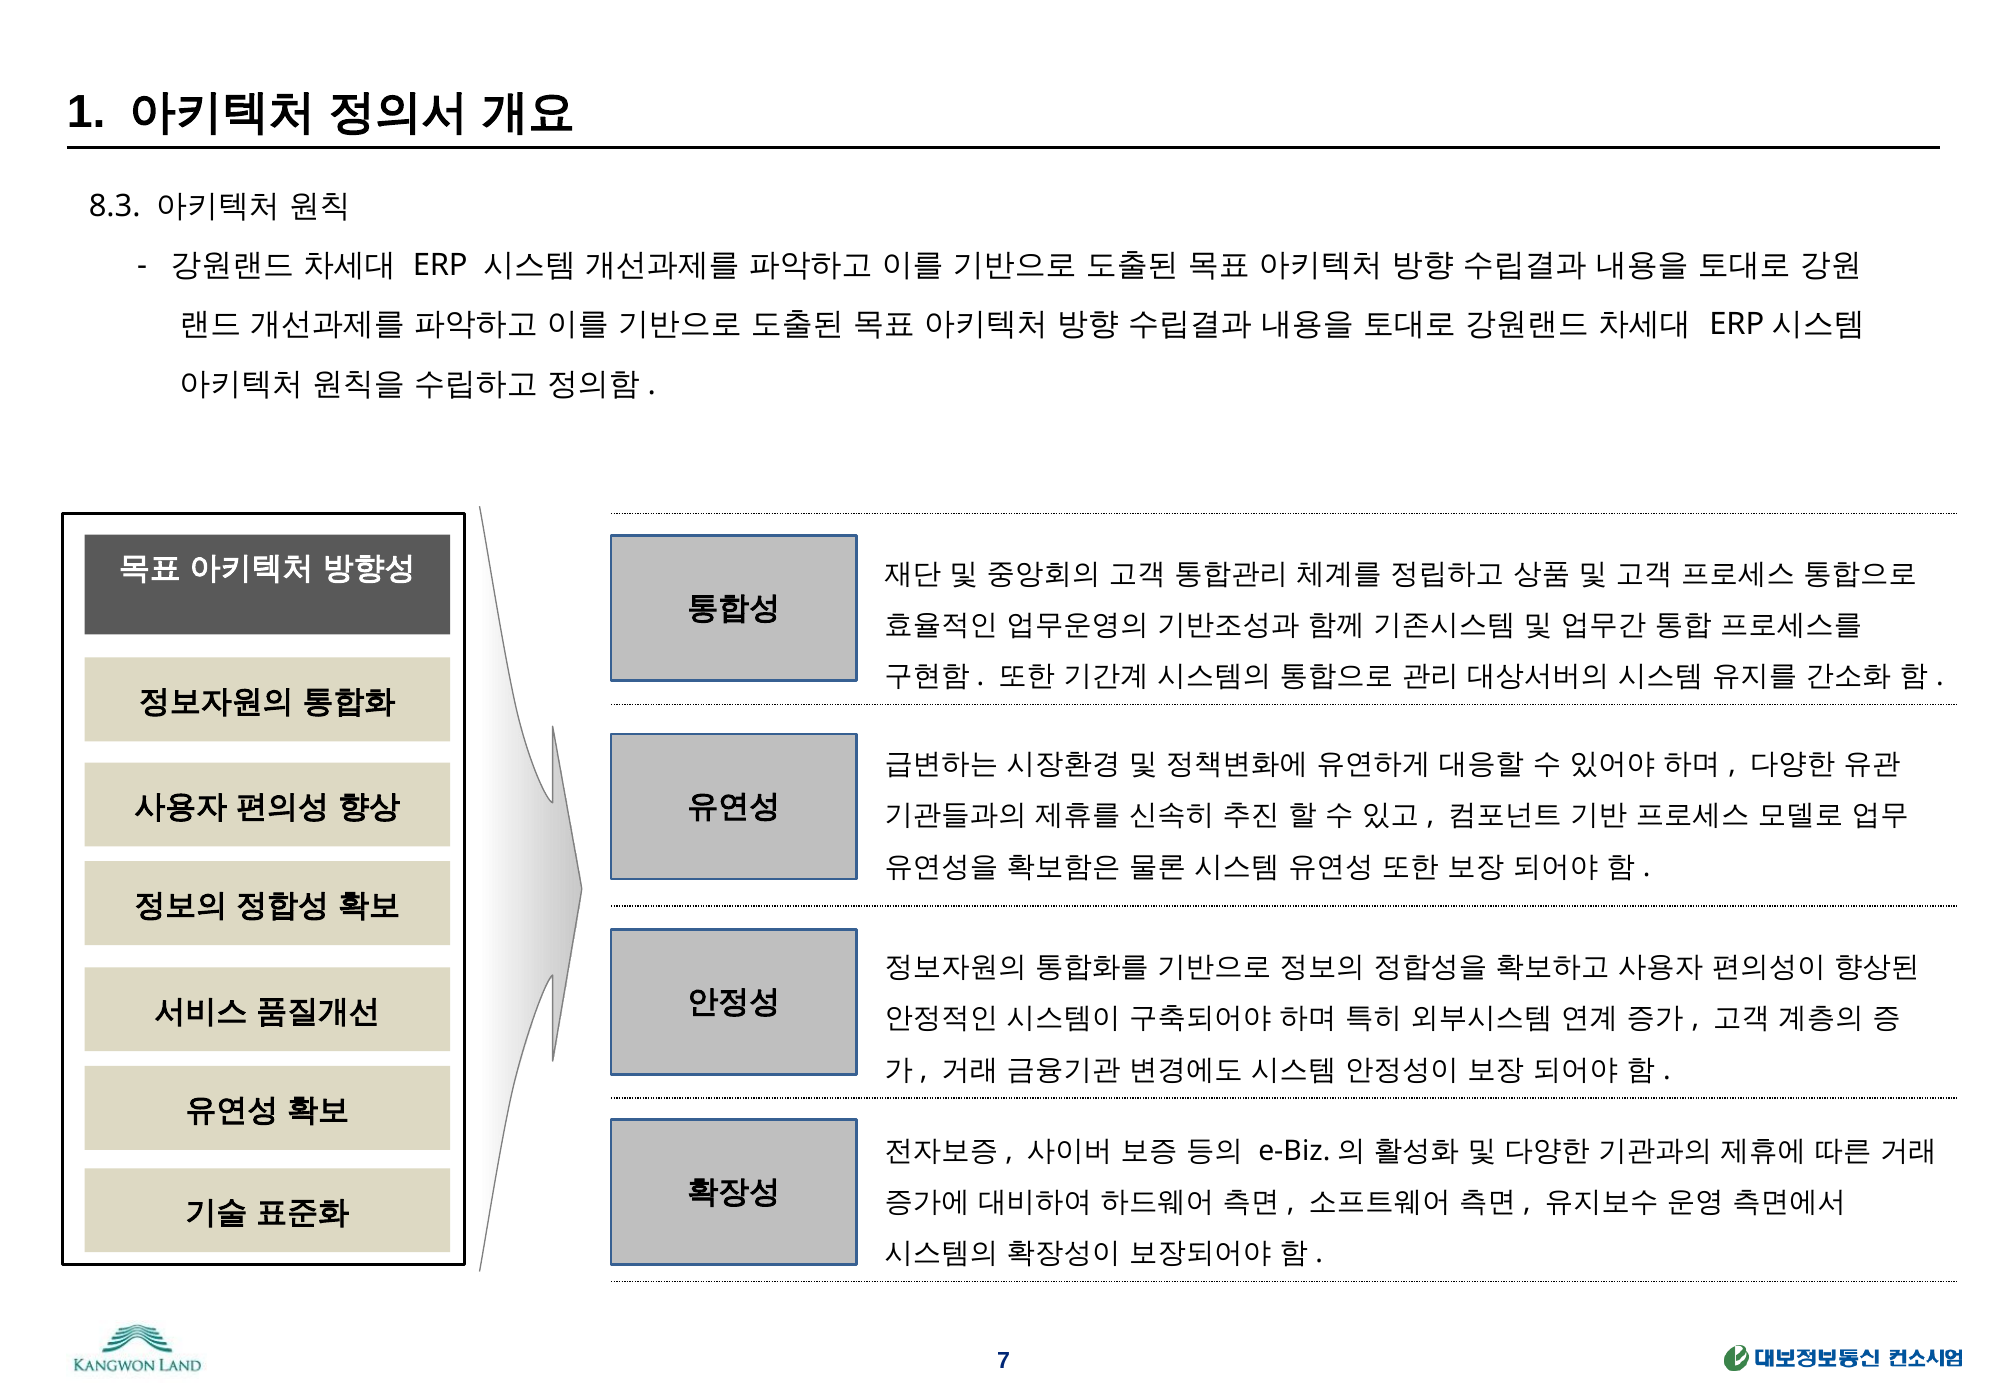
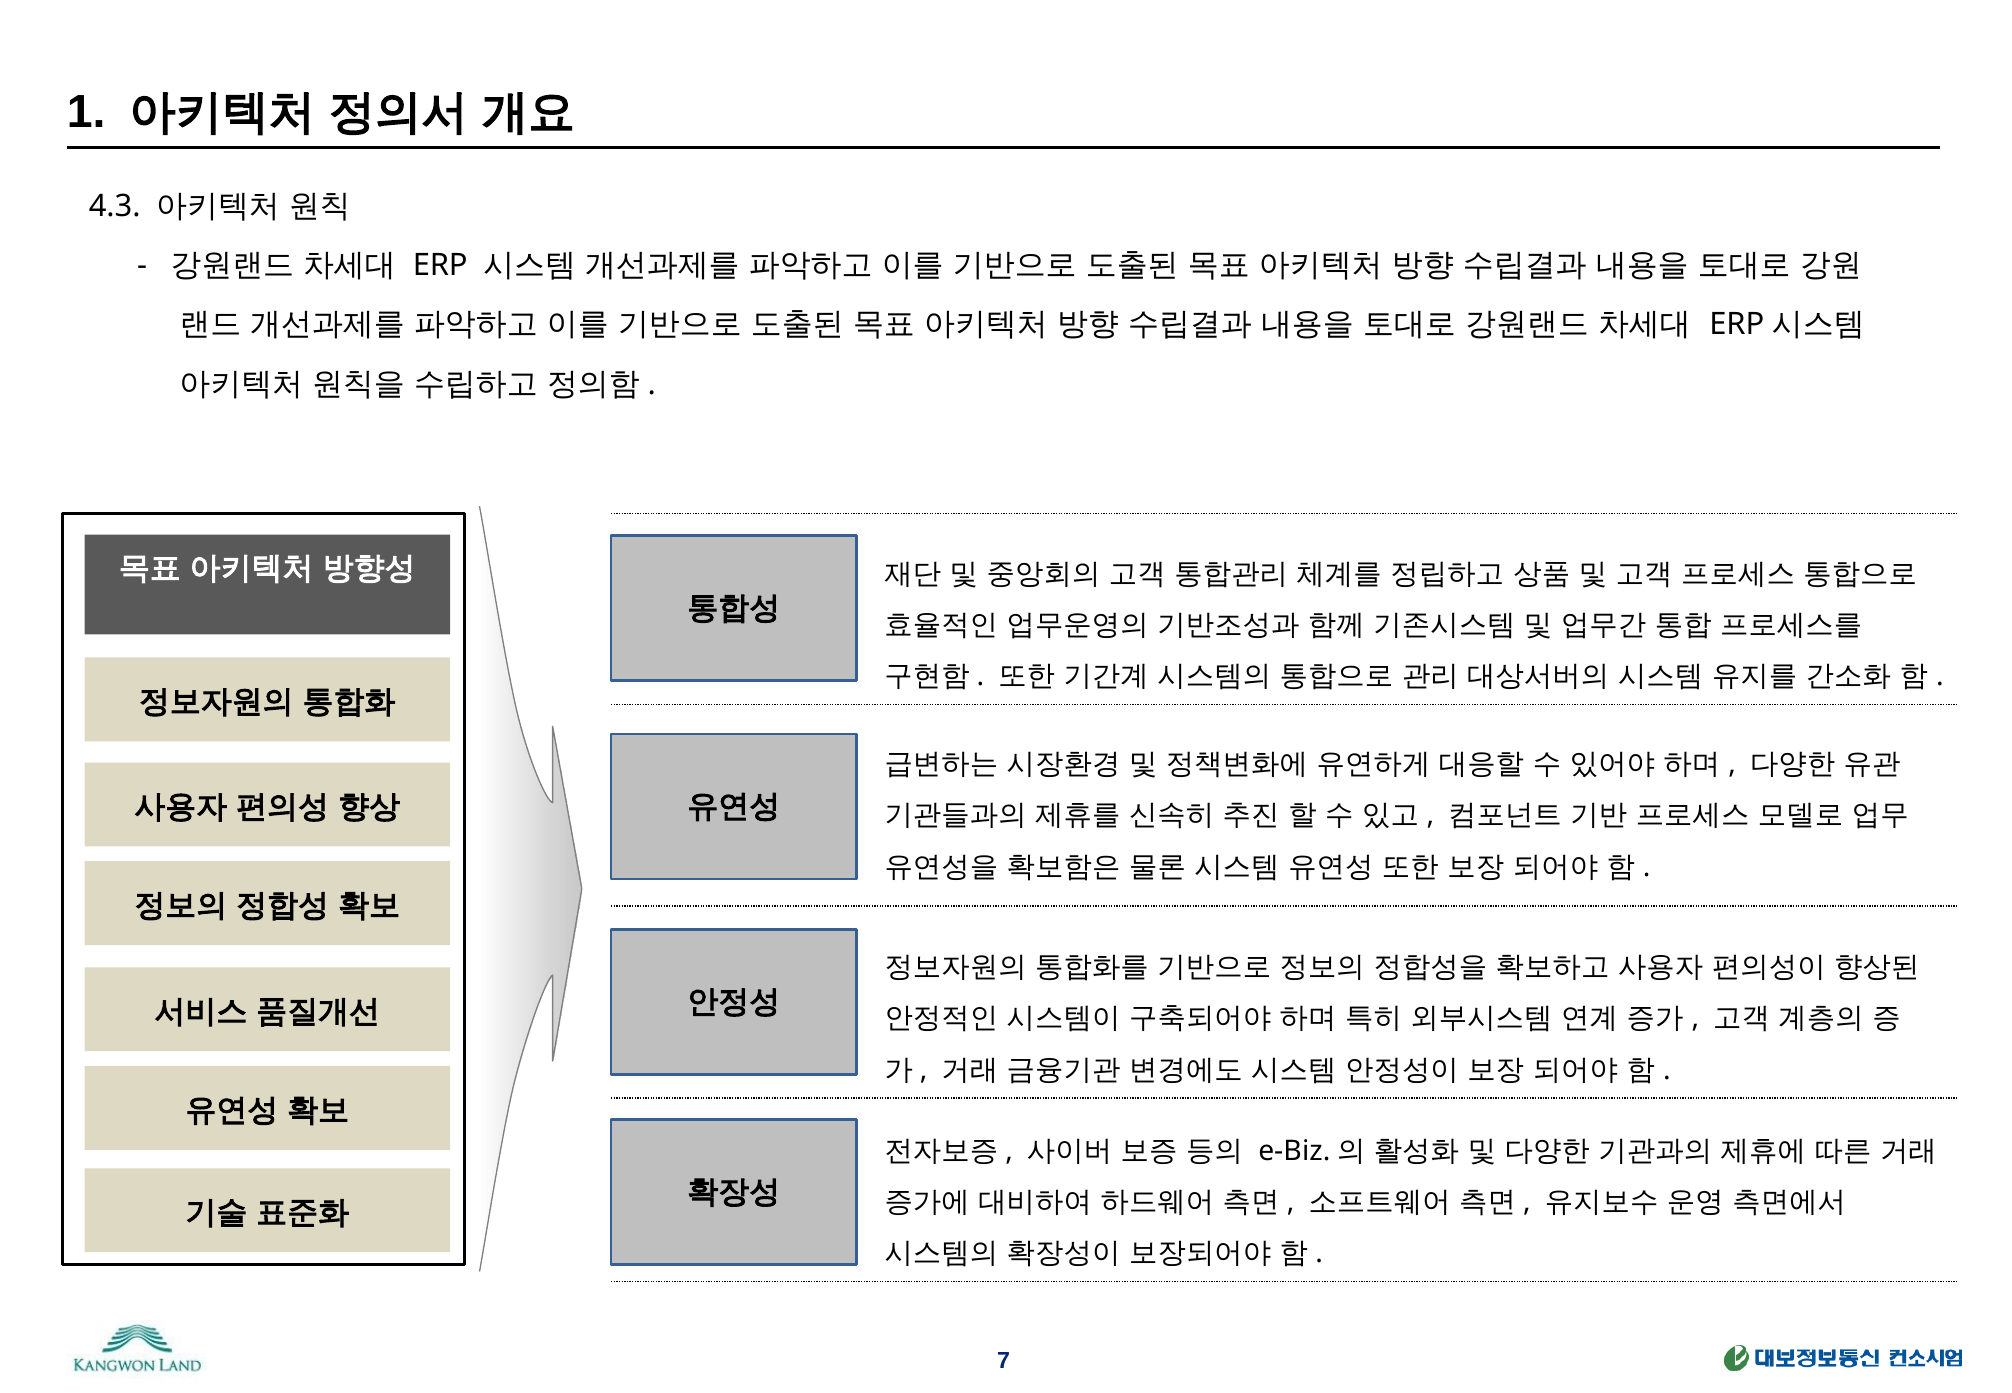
8.3: 8.3 -> 4.3 (115, 206)
